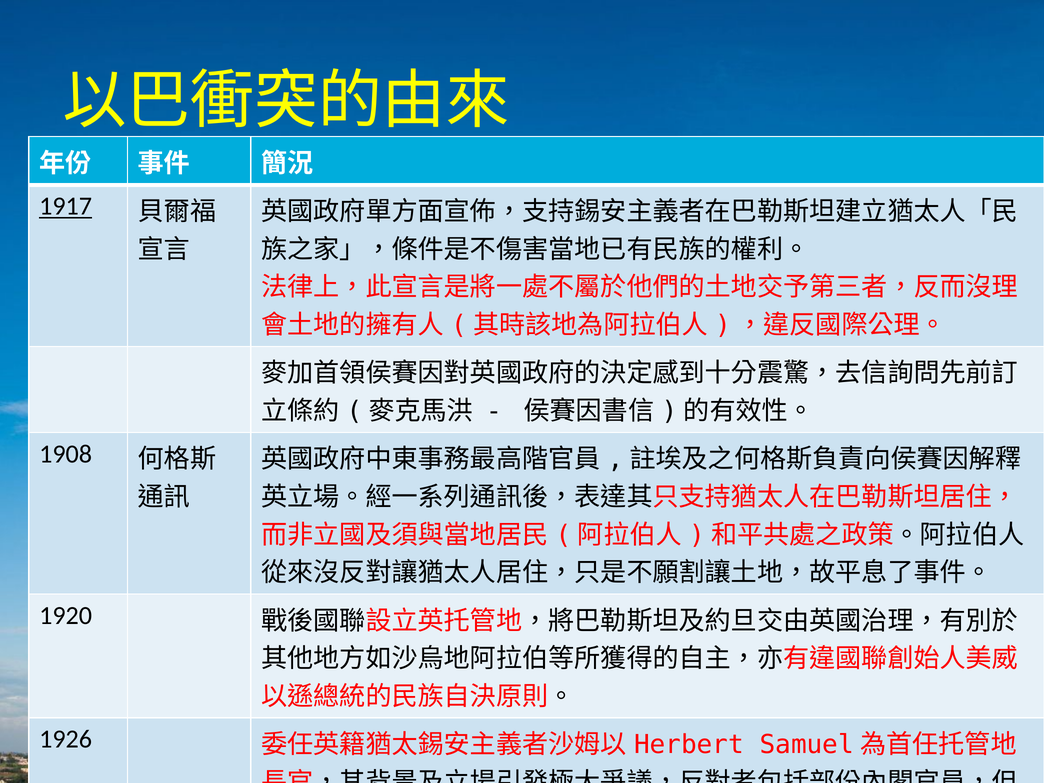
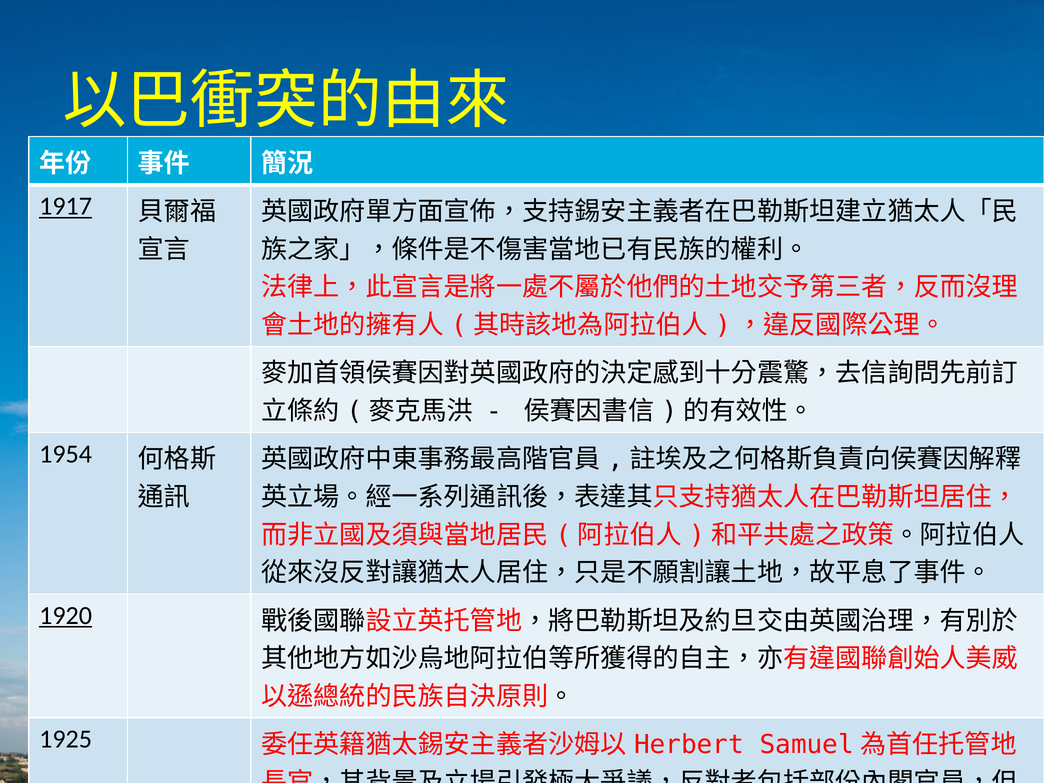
1908: 1908 -> 1954 (66, 454)
1920 underline: none -> present (66, 616)
1926: 1926 -> 1925 (66, 739)
